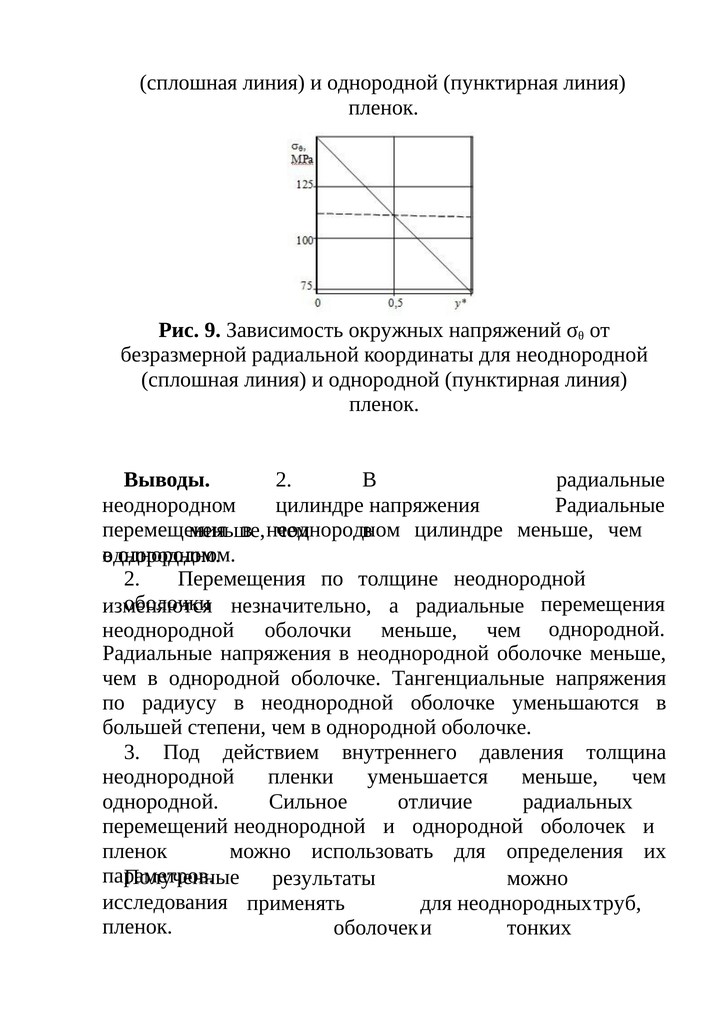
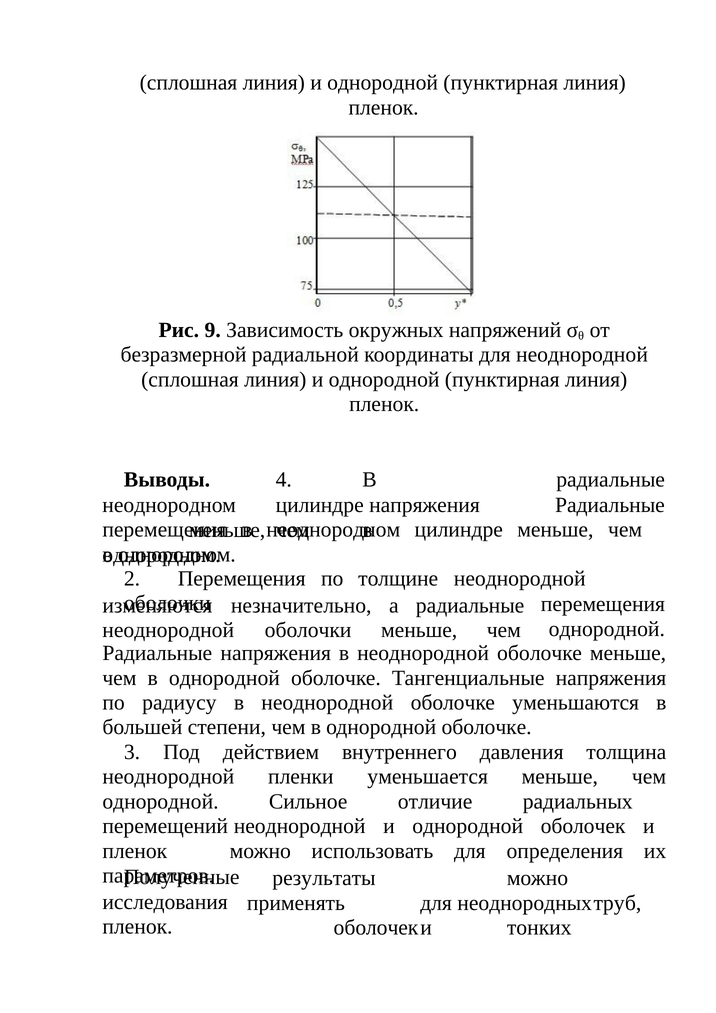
Выводы 2: 2 -> 4 (284, 480)
